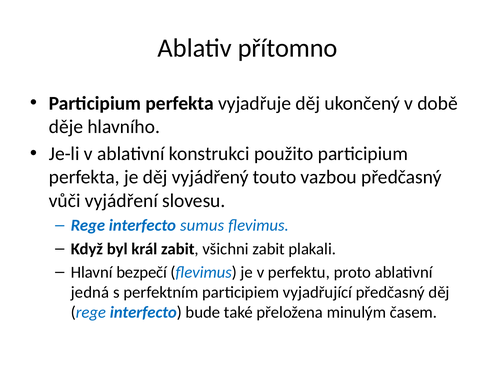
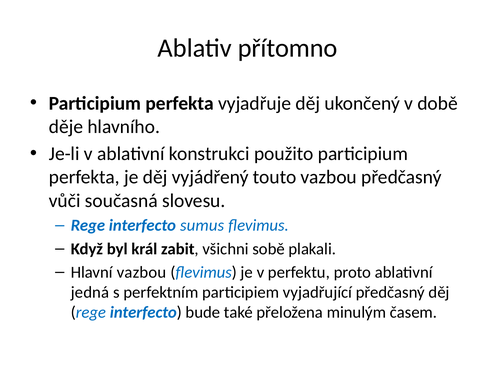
vyjádření: vyjádření -> současná (121, 200)
všichni zabit: zabit -> sobě (269, 249)
Hlavní bezpečí: bezpečí -> vazbou (142, 272)
